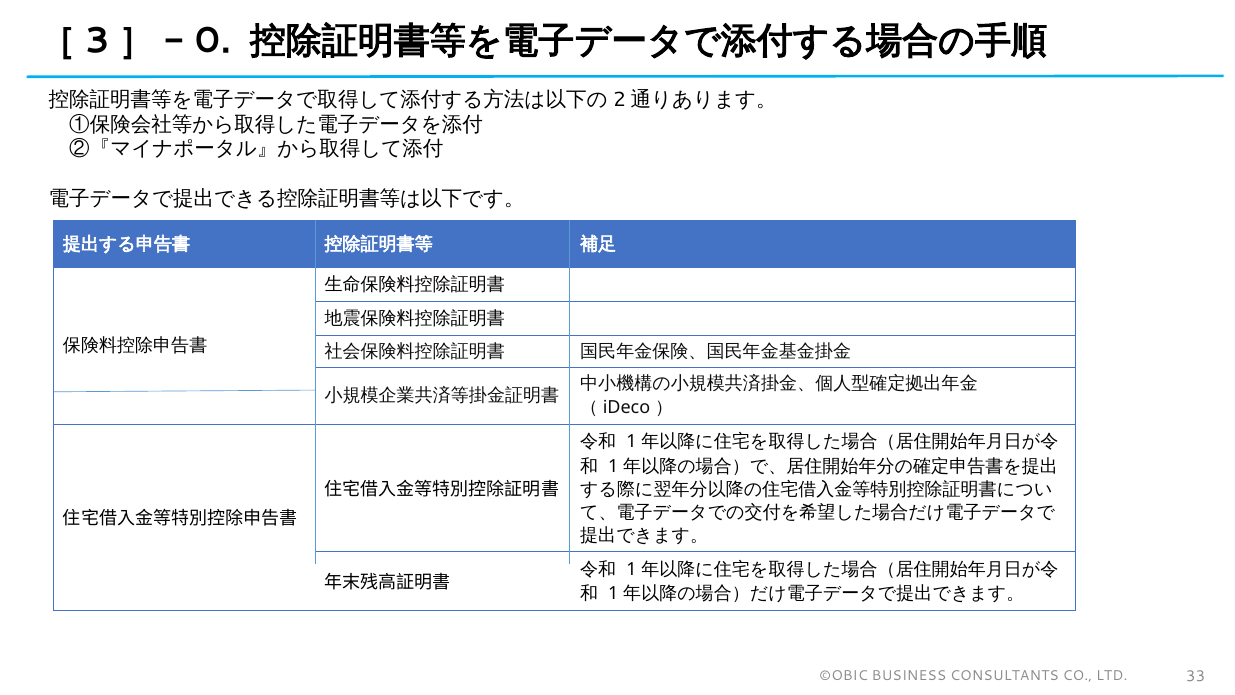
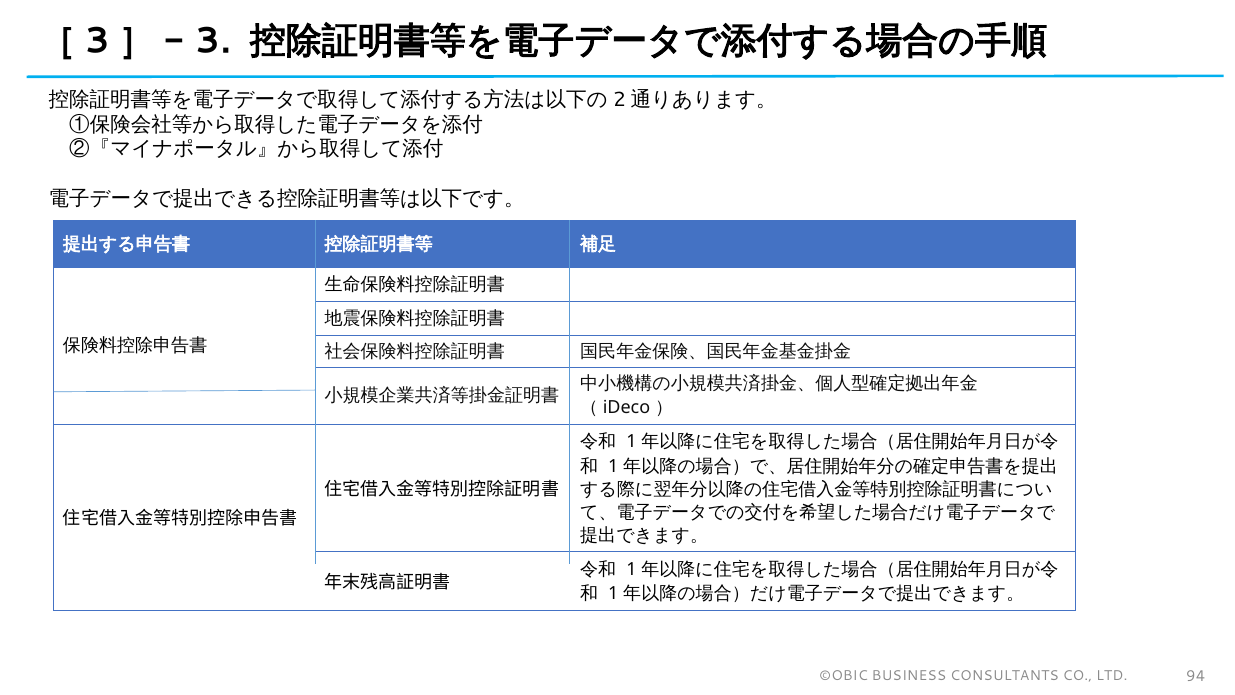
0: 0 -> 3 (213, 41)
33: 33 -> 94 (1196, 676)
